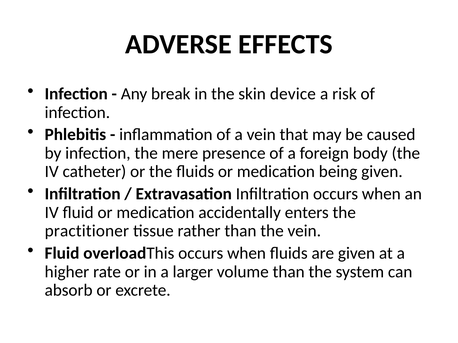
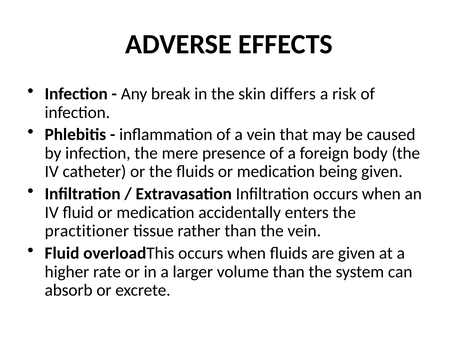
device: device -> differs (293, 94)
